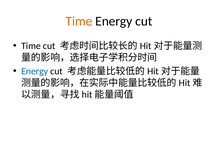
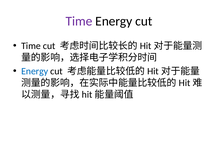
Time colour: orange -> purple (79, 21)
